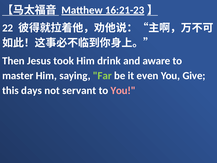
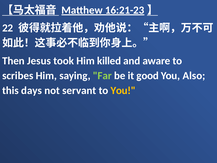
drink: drink -> killed (109, 61)
master: master -> scribes (18, 76)
even: even -> good (148, 76)
Give: Give -> Also (194, 76)
You colour: pink -> yellow (123, 90)
